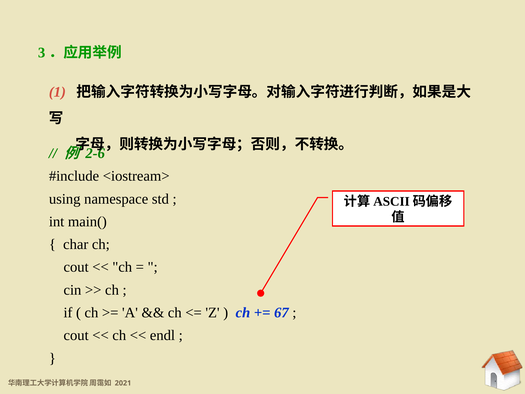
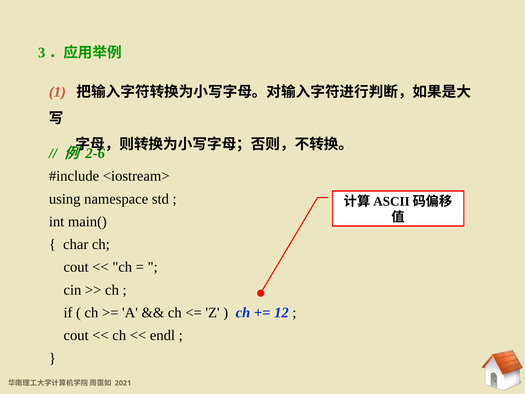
67: 67 -> 12 (281, 313)
